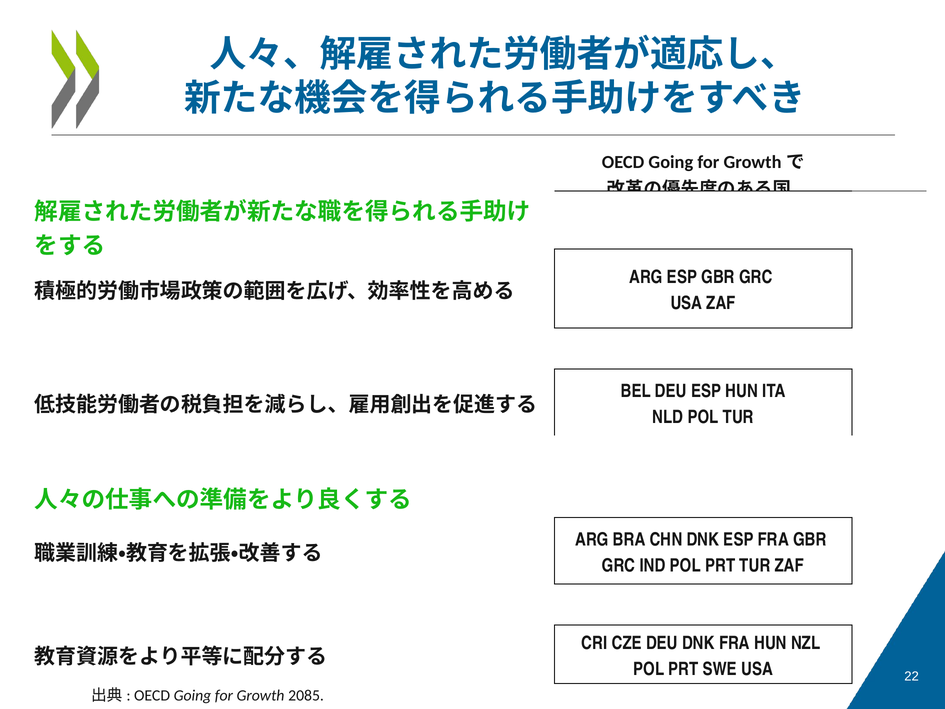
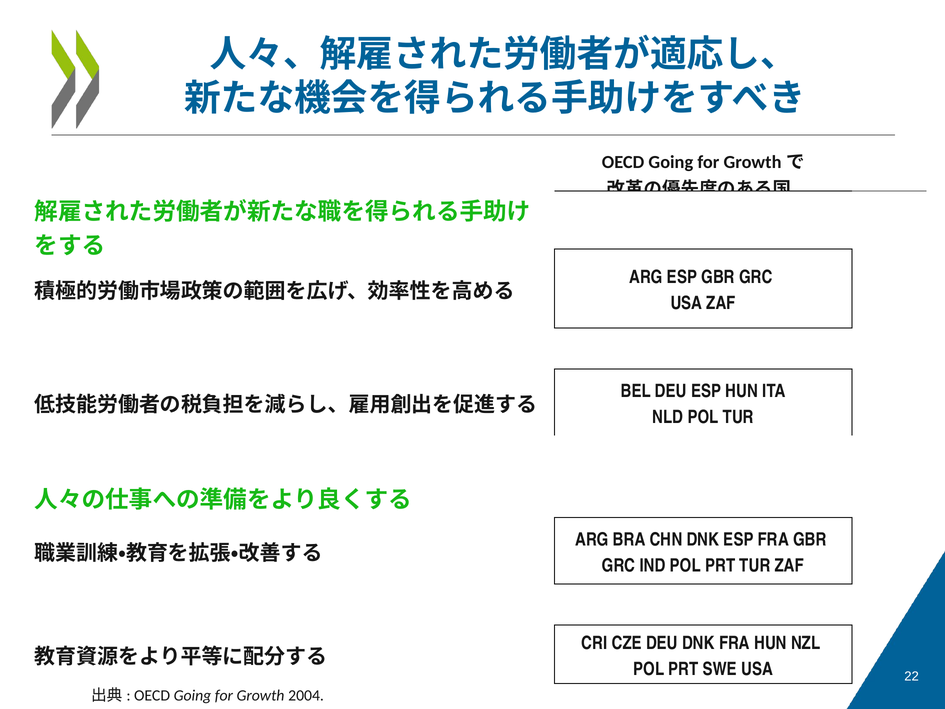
2085: 2085 -> 2004 (306, 695)
